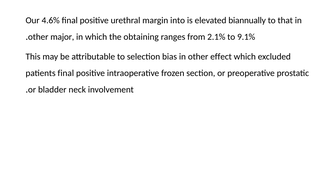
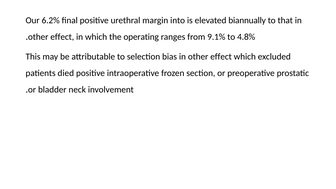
4.6%: 4.6% -> 6.2% (51, 20)
major: major -> effect (62, 37)
obtaining: obtaining -> operating (141, 37)
2.1%: 2.1% -> 9.1% (216, 37)
9.1%: 9.1% -> 4.8% (246, 37)
patients final: final -> died (66, 73)
